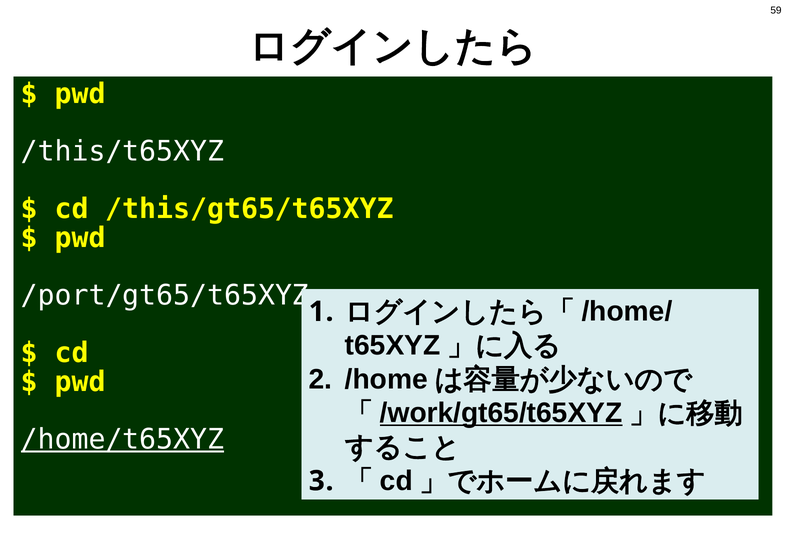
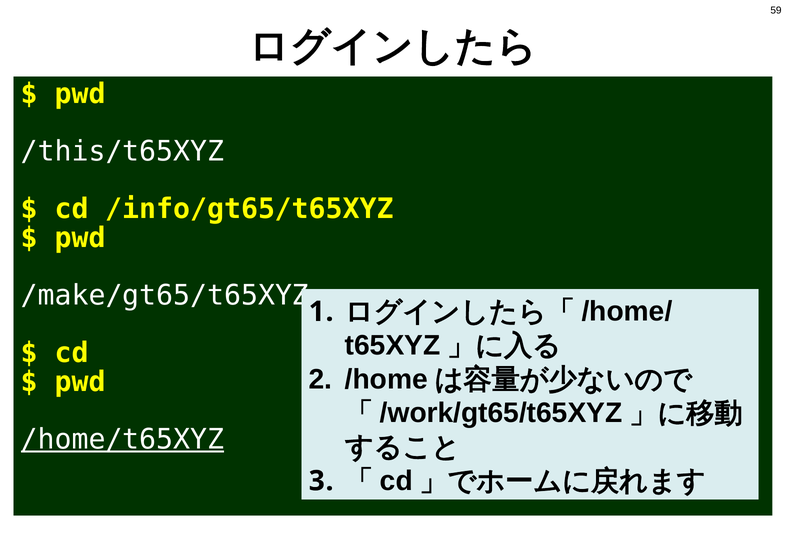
/this/gt65/t65XYZ: /this/gt65/t65XYZ -> /info/gt65/t65XYZ (250, 209)
/port/gt65/t65XYZ: /port/gt65/t65XYZ -> /make/gt65/t65XYZ (165, 295)
/work/gt65/t65XYZ underline: present -> none (501, 413)
